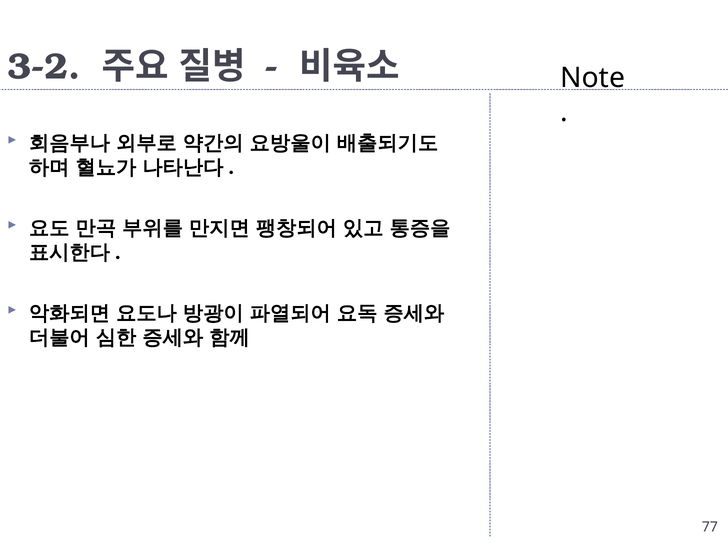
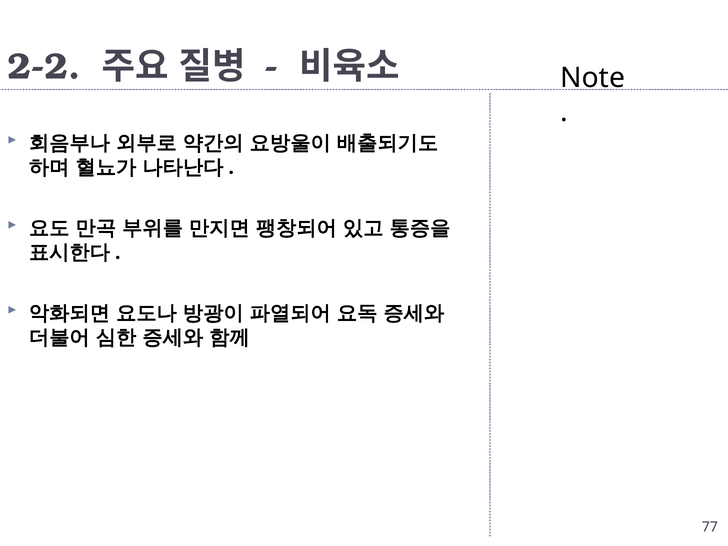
3-2: 3-2 -> 2-2 (44, 67)
